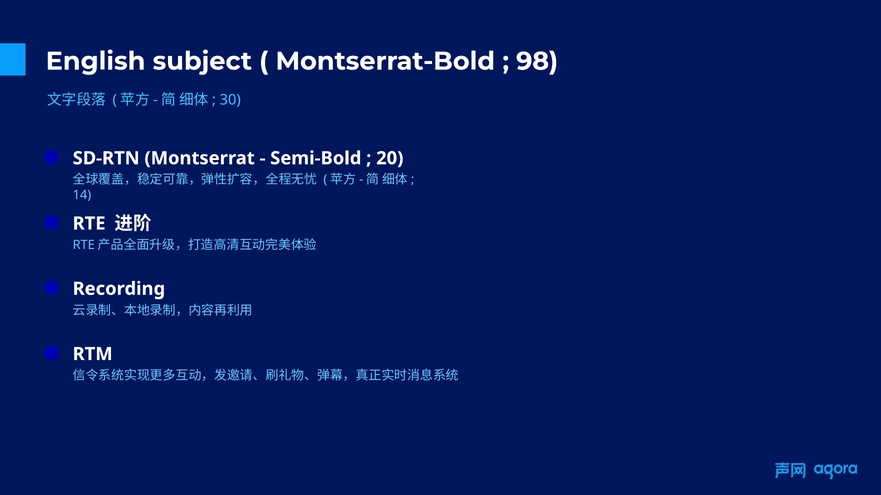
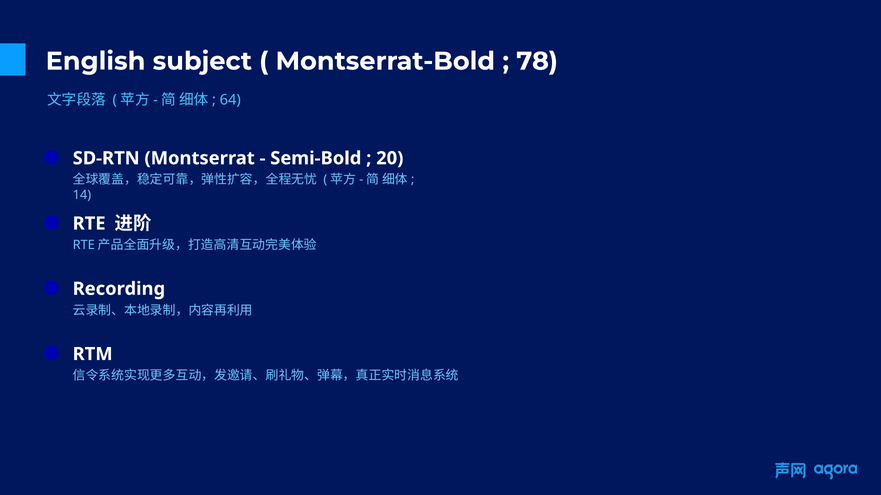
98: 98 -> 78 (537, 61)
30: 30 -> 64 (230, 100)
